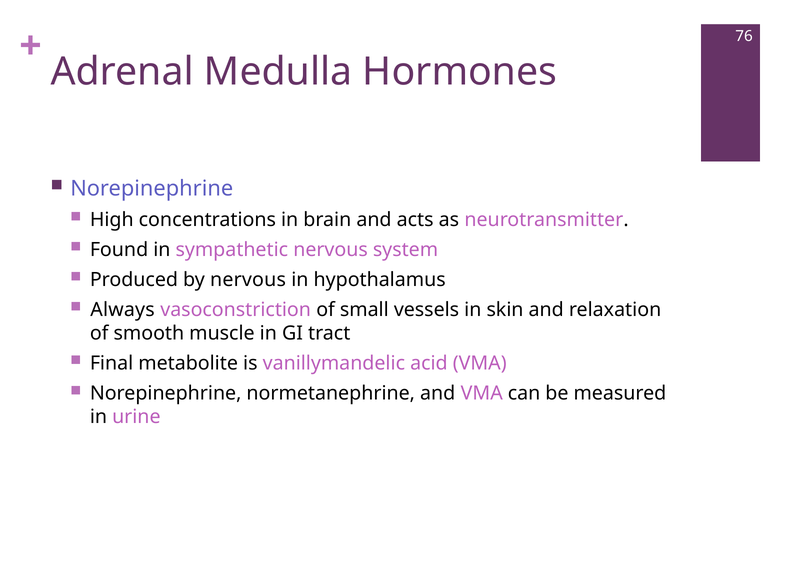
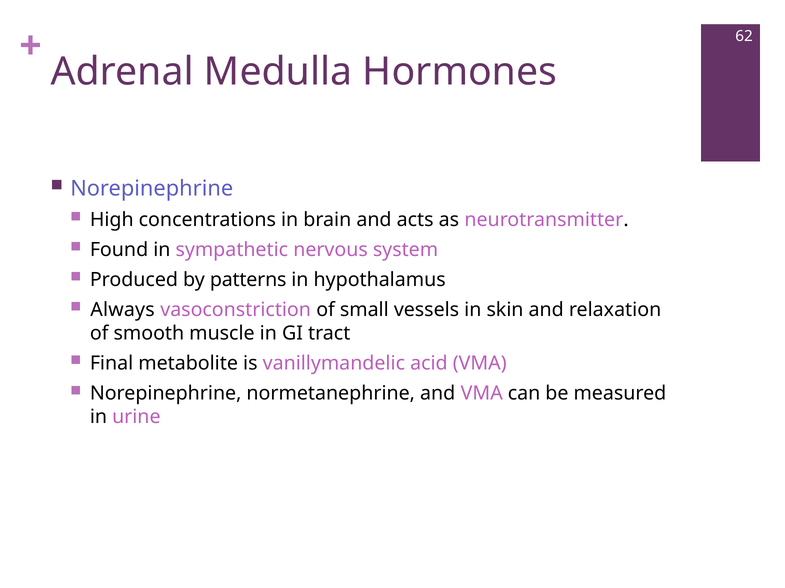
76: 76 -> 62 (744, 36)
by nervous: nervous -> patterns (248, 280)
